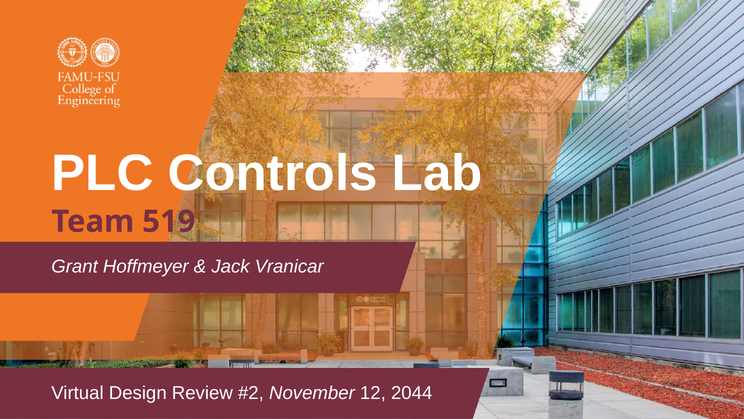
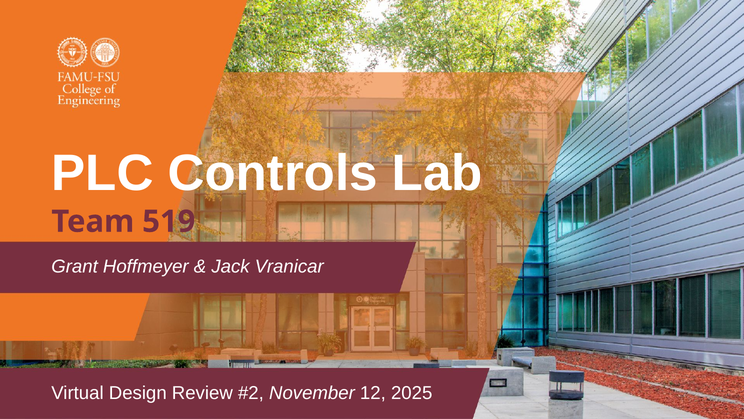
2044: 2044 -> 2025 (412, 393)
